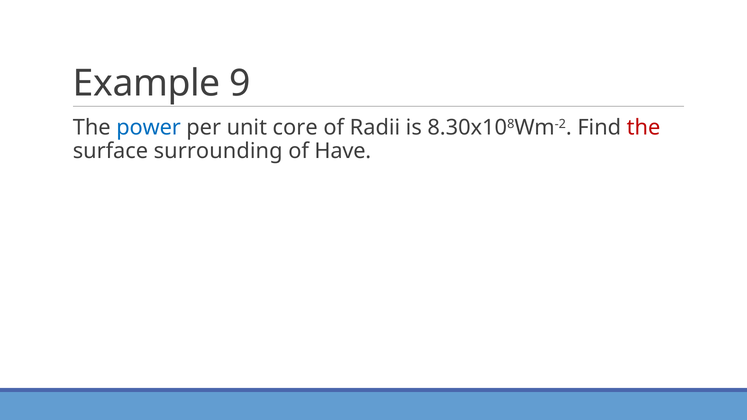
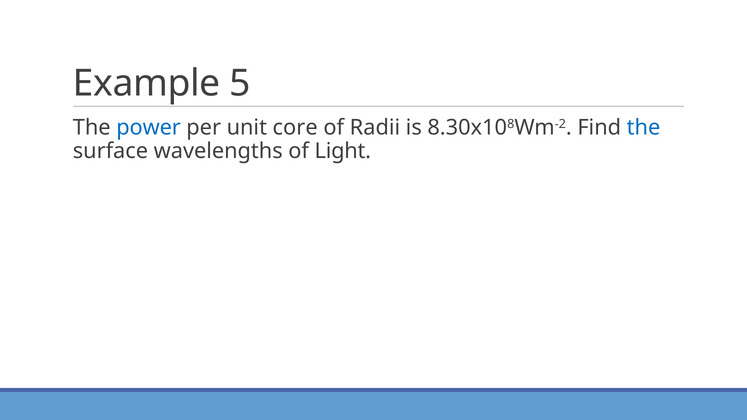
9: 9 -> 5 (240, 84)
the colour: red -> blue (643, 127)
surrounding: surrounding -> wavelengths (218, 151)
Have: Have -> Light (343, 151)
